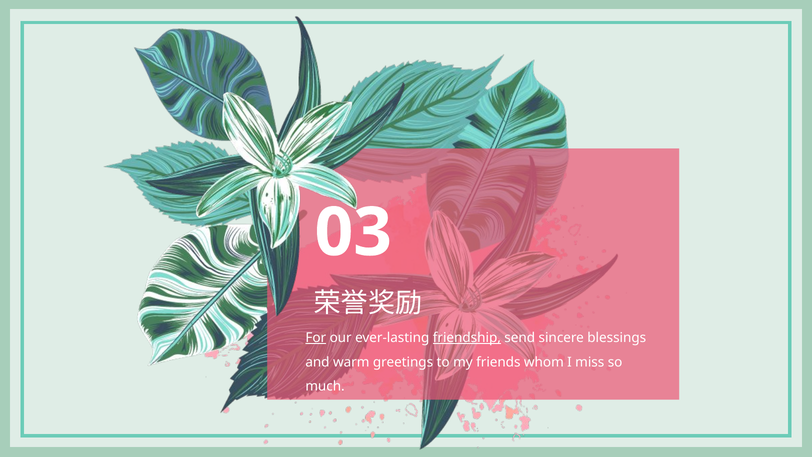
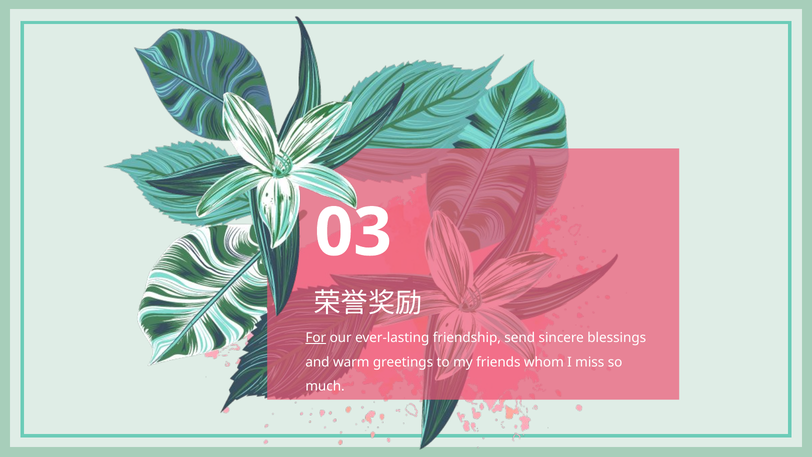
friendship underline: present -> none (467, 338)
